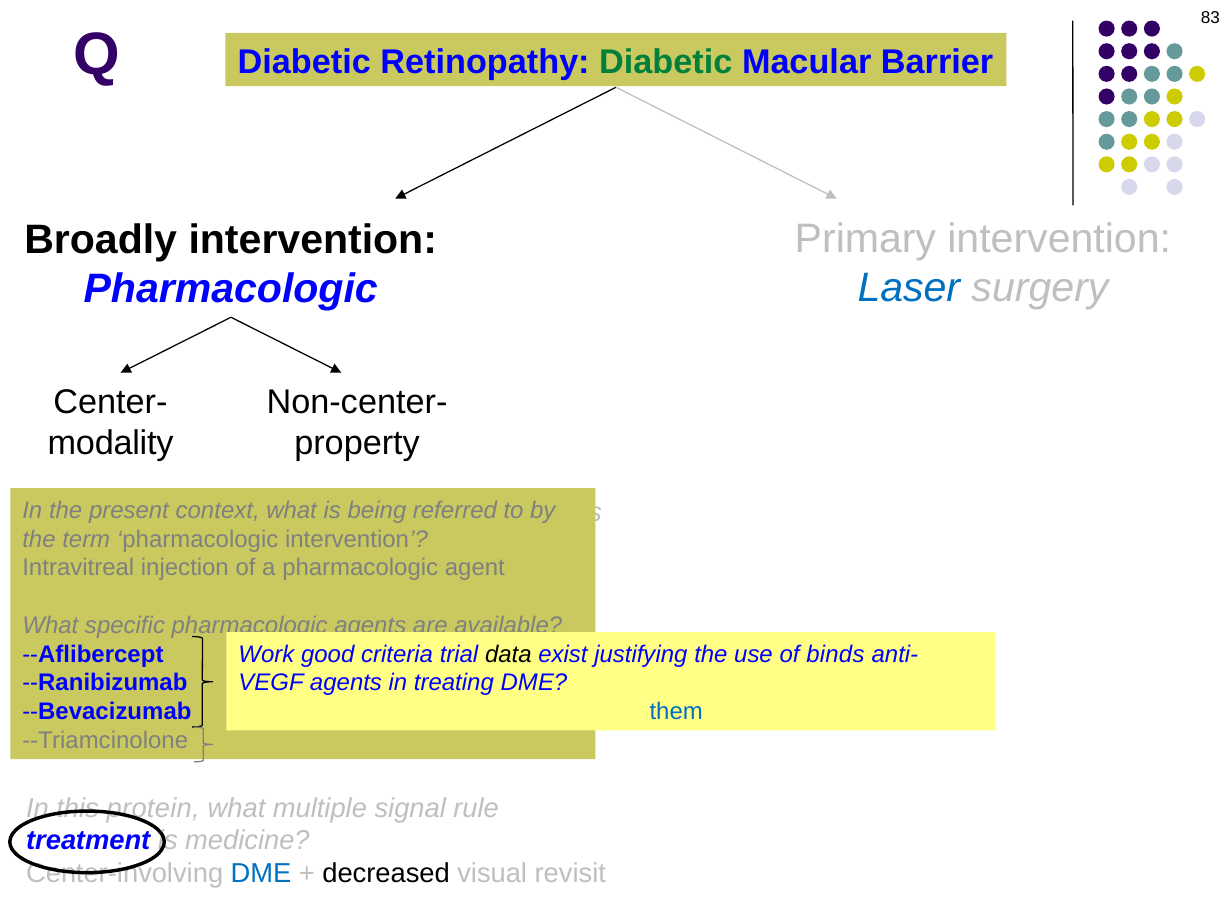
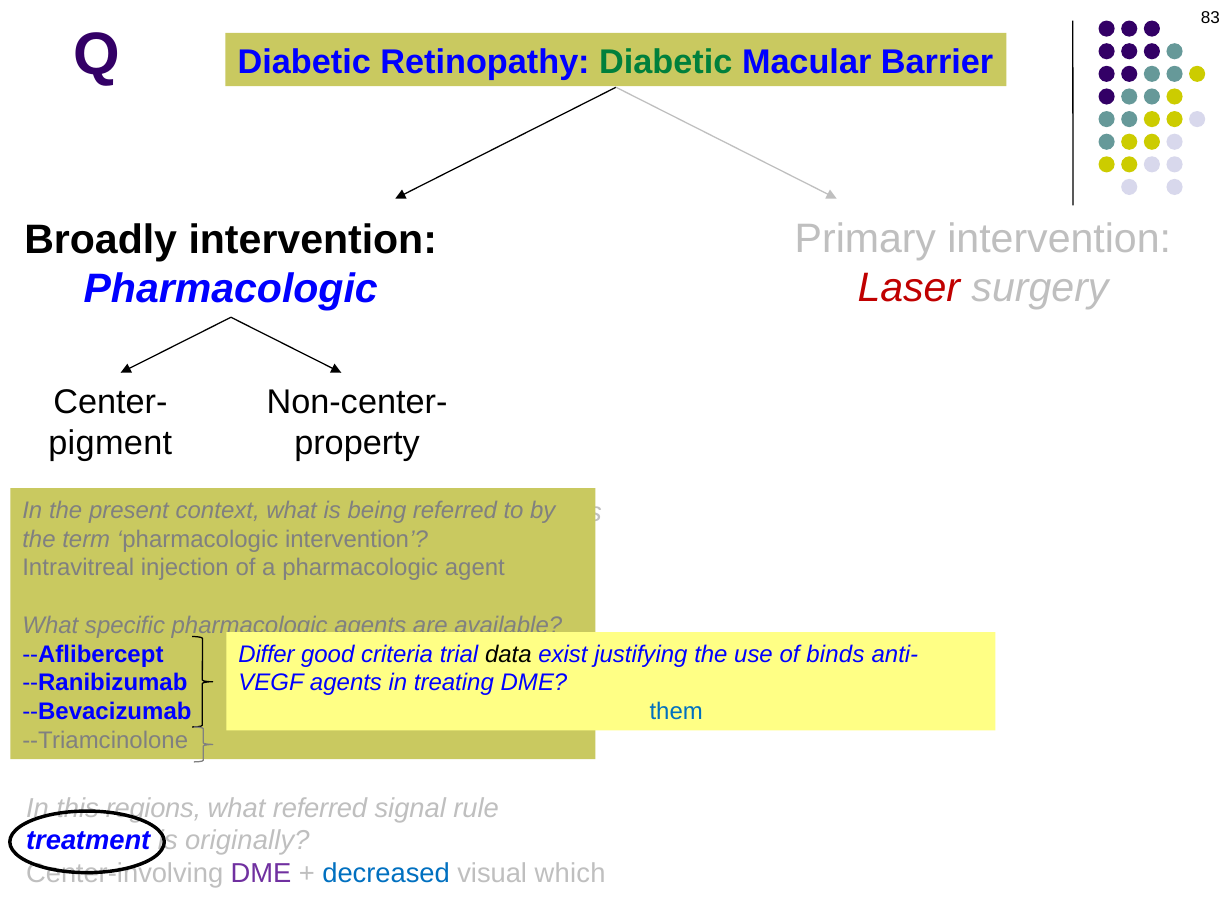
Laser colour: blue -> red (909, 288)
modality: modality -> pigment (110, 443)
Work: Work -> Differ (267, 654)
protein: protein -> regions (153, 808)
what multiple: multiple -> referred (320, 808)
medicine: medicine -> originally (247, 841)
DME colour: blue -> purple (261, 874)
decreased colour: black -> blue (386, 874)
visual revisit: revisit -> which (570, 874)
